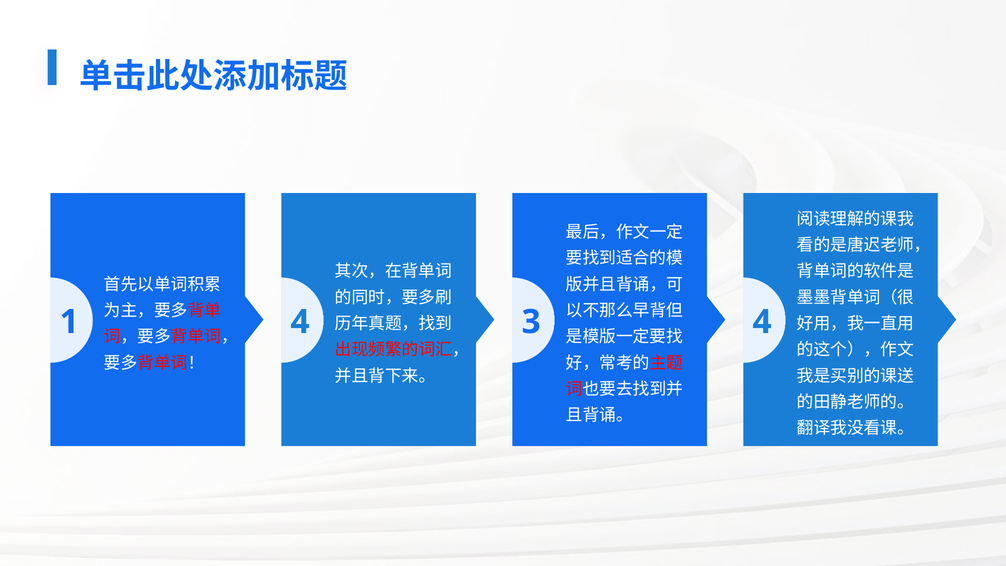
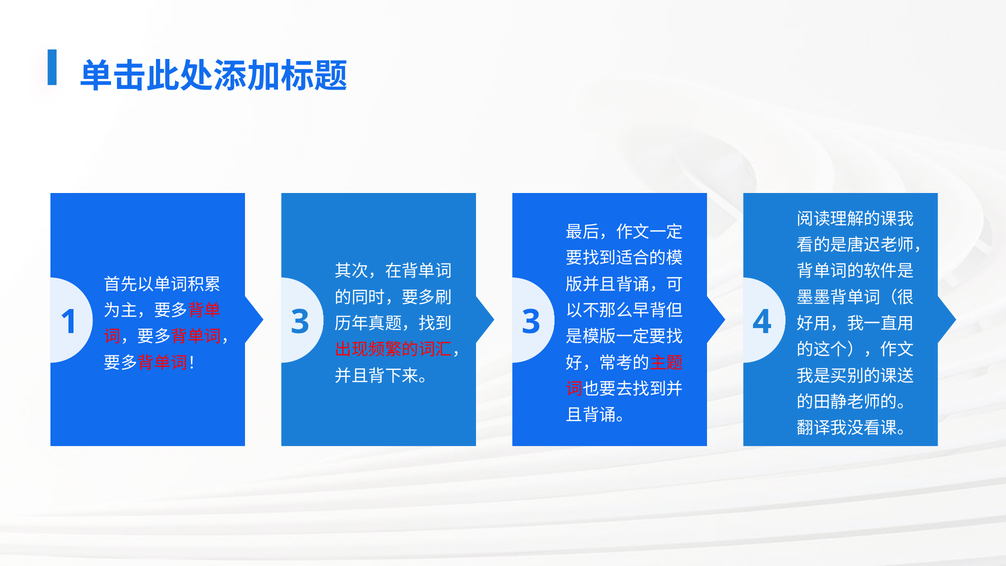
1 4: 4 -> 3 (300, 322)
